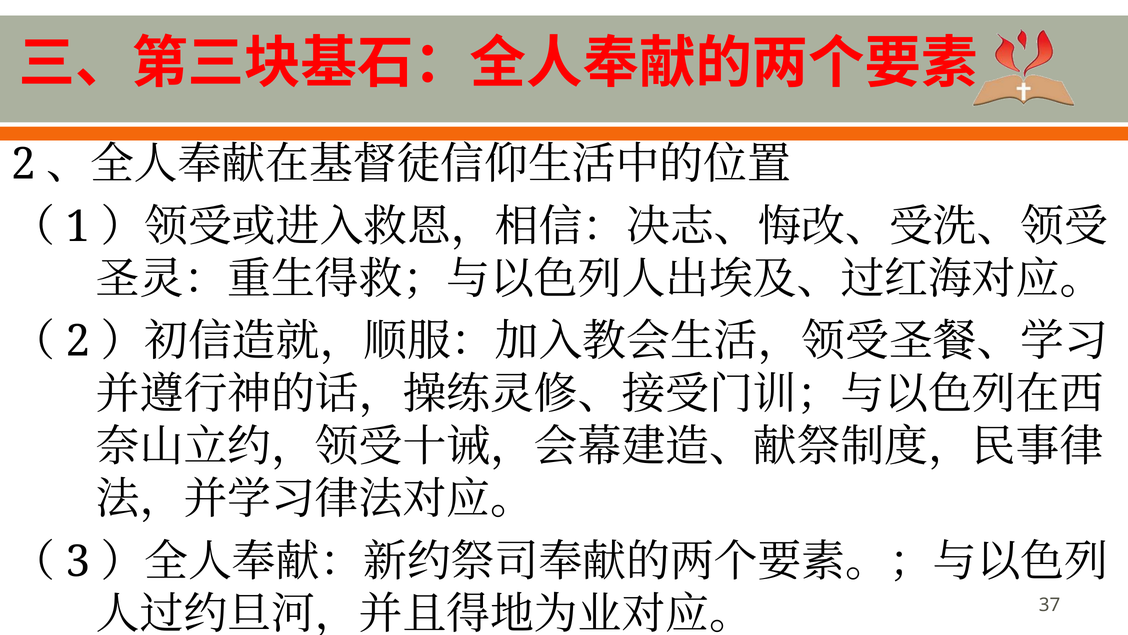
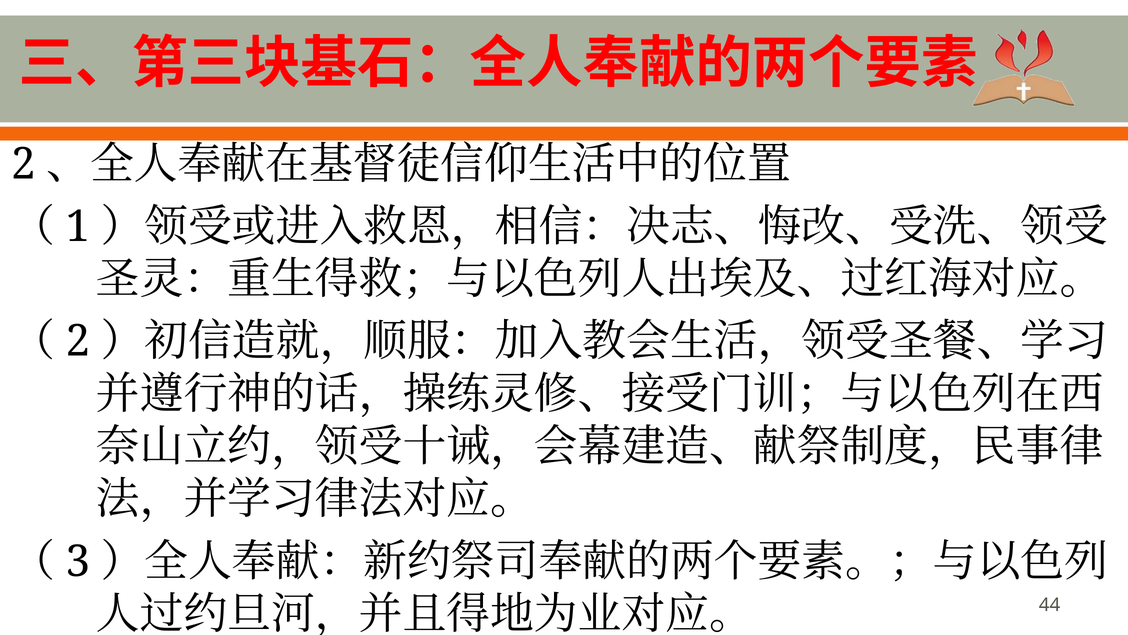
37: 37 -> 44 (1050, 605)
